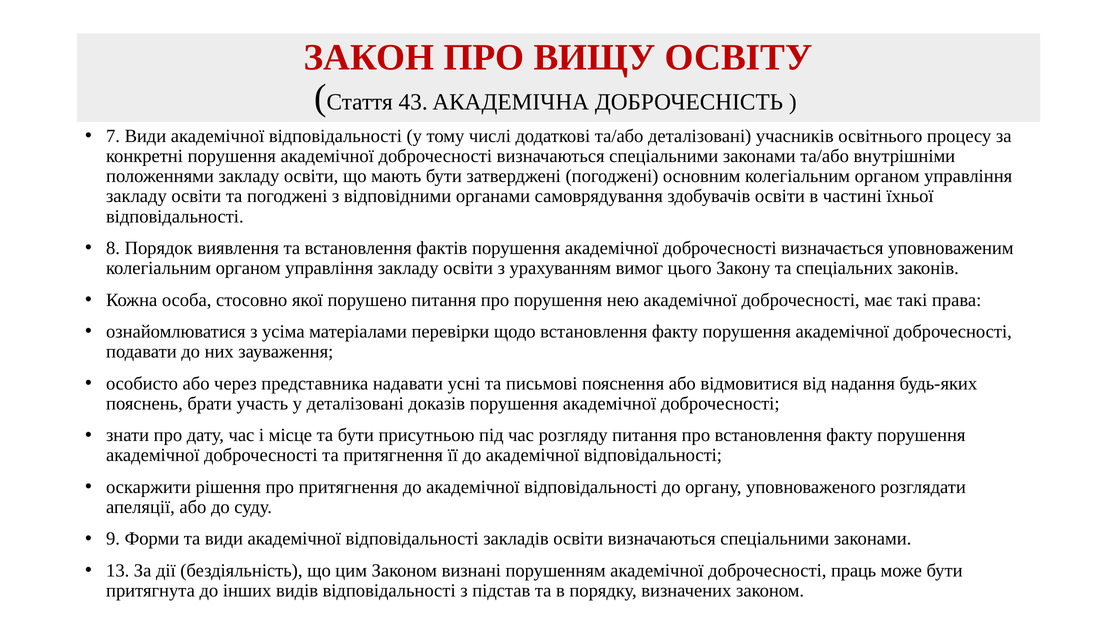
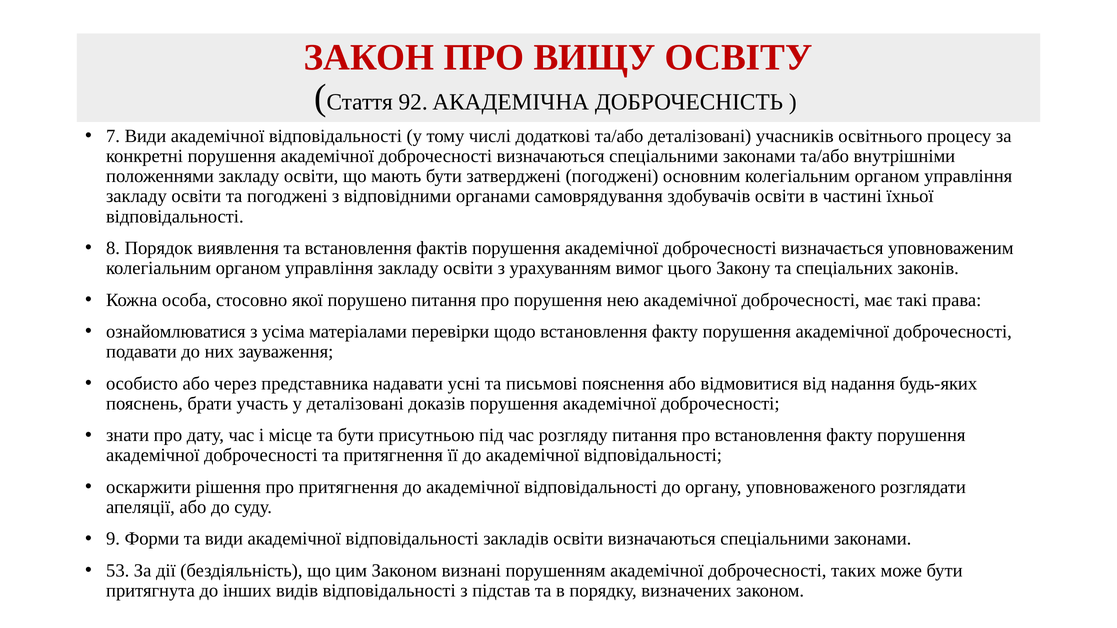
43: 43 -> 92 (413, 102)
13: 13 -> 53 (118, 571)
праць: праць -> таких (854, 571)
